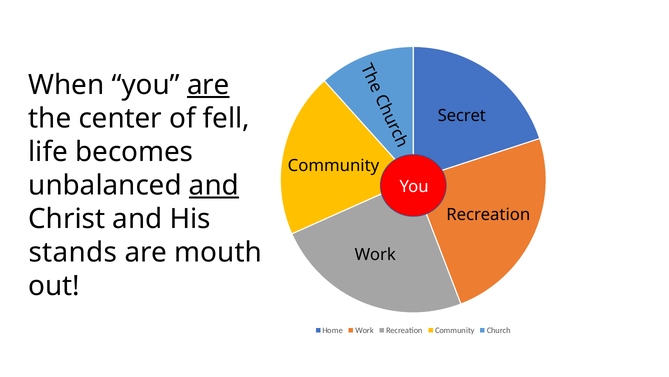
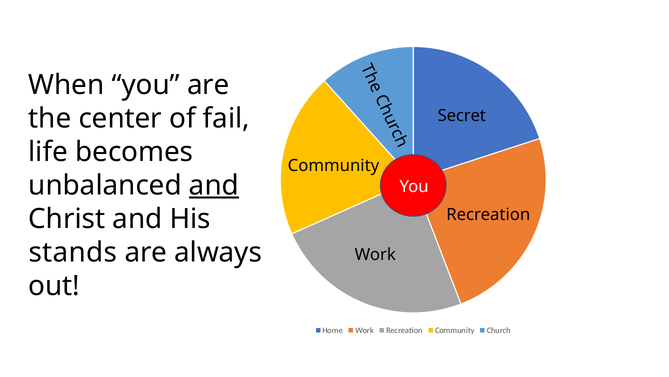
are underline: present -> none (208, 85)
fell: fell -> fail (226, 118)
mouth: mouth -> always (218, 252)
